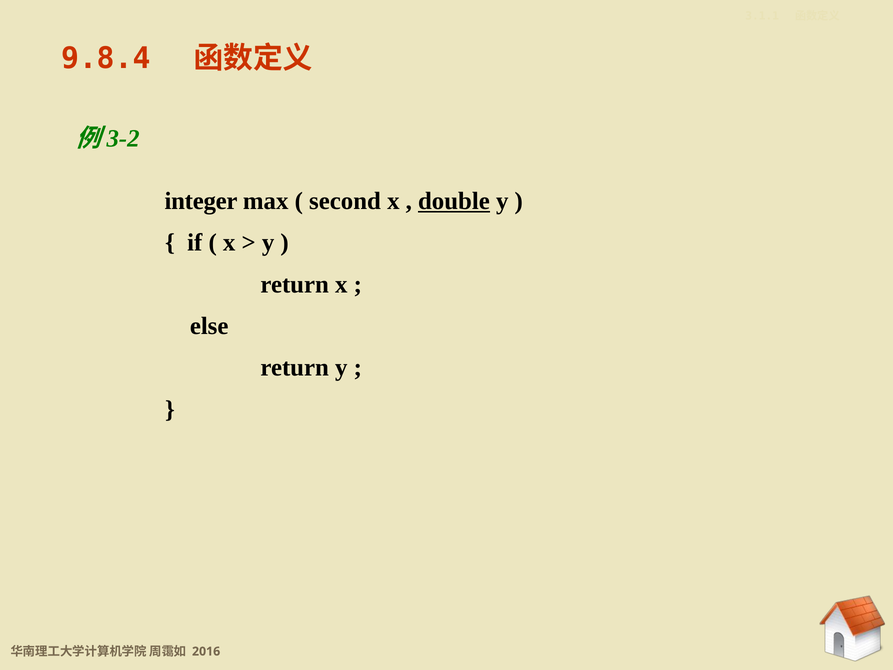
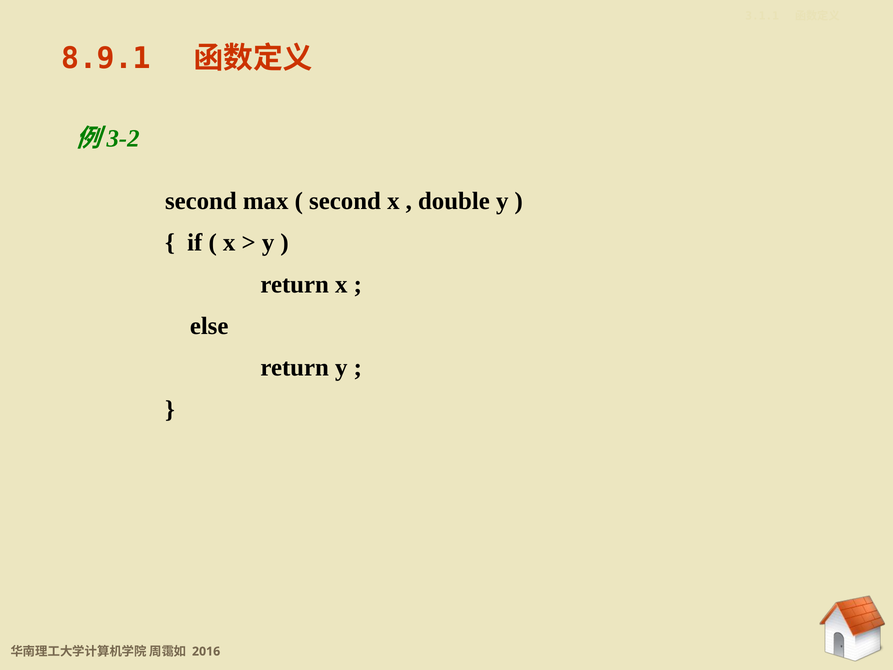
9.8.4: 9.8.4 -> 8.9.1 (106, 58)
integer: integer -> second (201, 201)
double underline: present -> none (454, 201)
